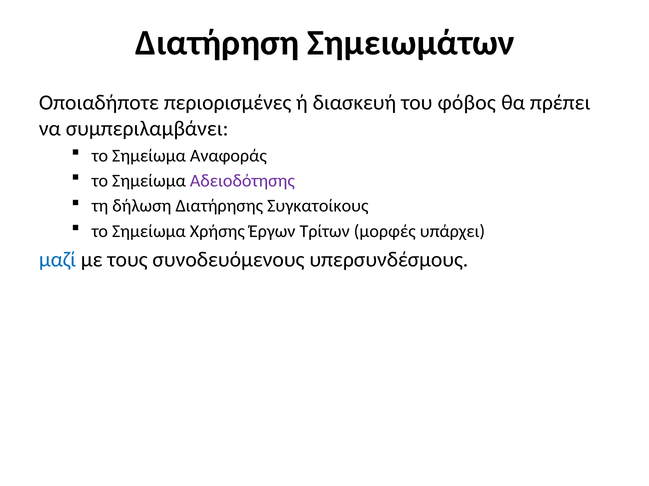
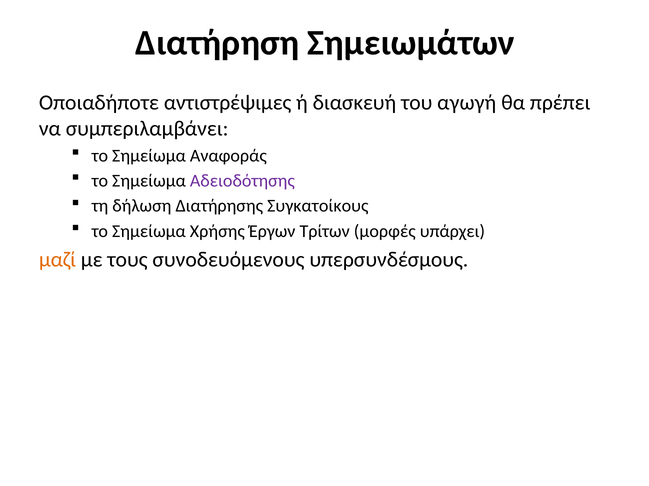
περιορισμένες: περιορισμένες -> αντιστρέψιμες (228, 103)
φόβος: φόβος -> αγωγή (467, 103)
μαζί colour: blue -> orange (58, 260)
